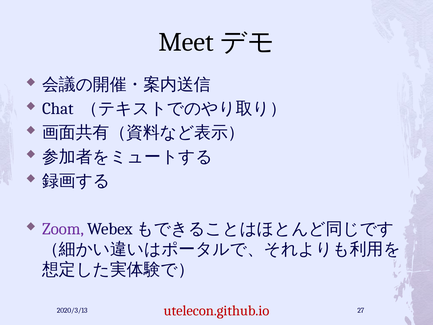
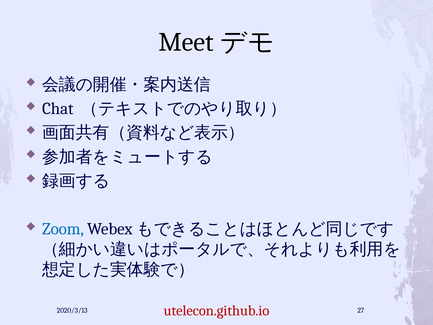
Zoom colour: purple -> blue (63, 229)
